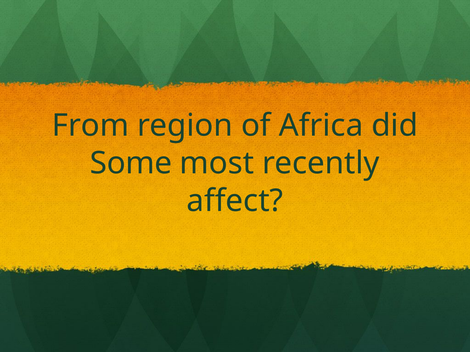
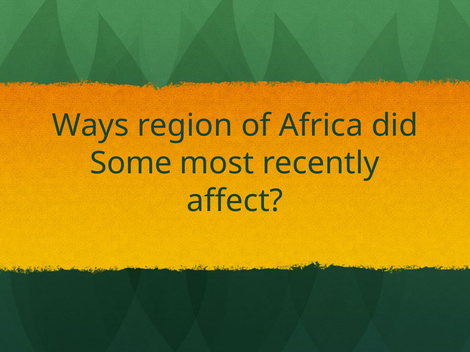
From: From -> Ways (90, 126)
